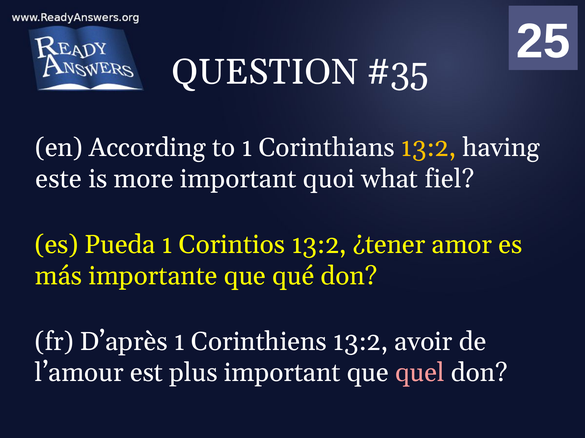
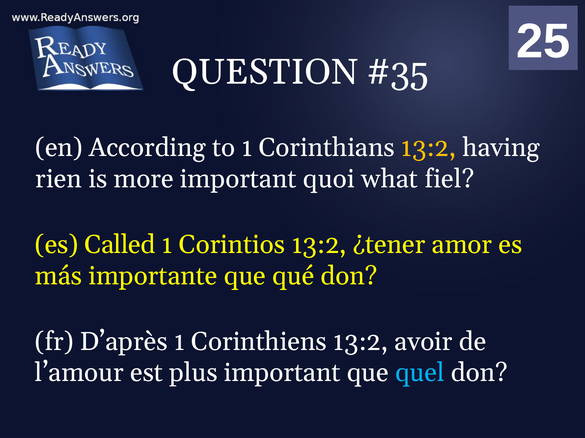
este: este -> rien (59, 179)
Pueda: Pueda -> Called (120, 245)
quel colour: pink -> light blue (420, 373)
